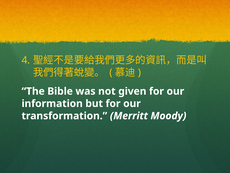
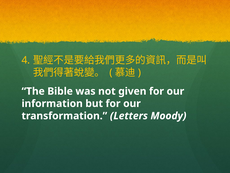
Merritt: Merritt -> Letters (129, 116)
